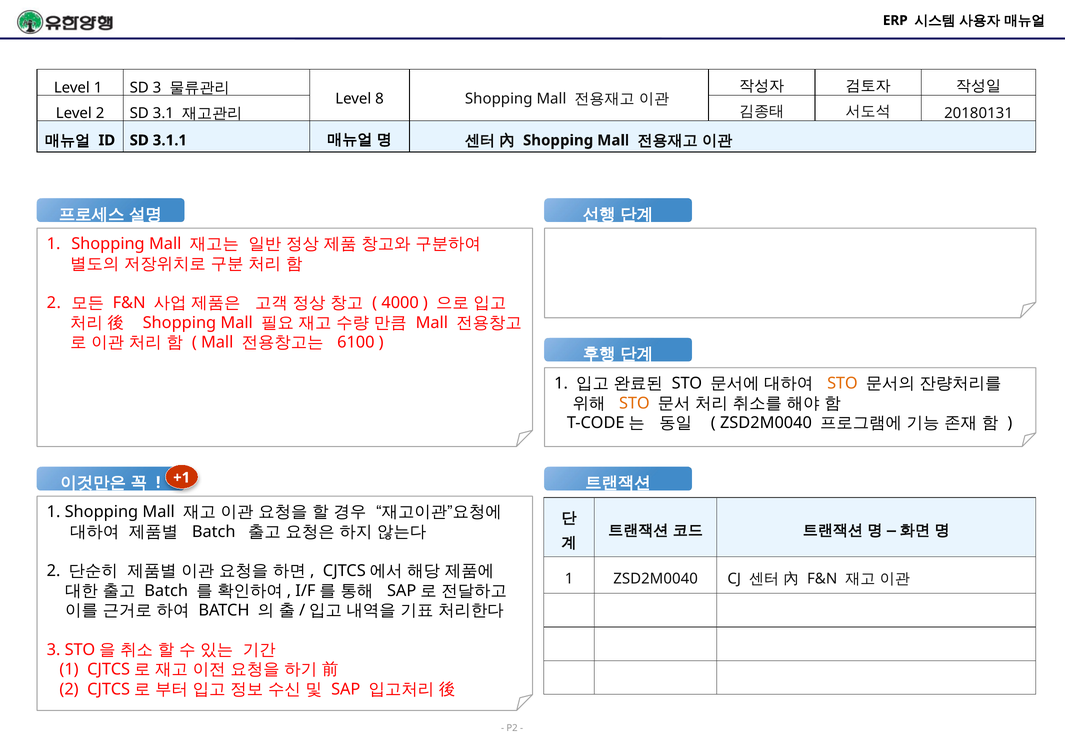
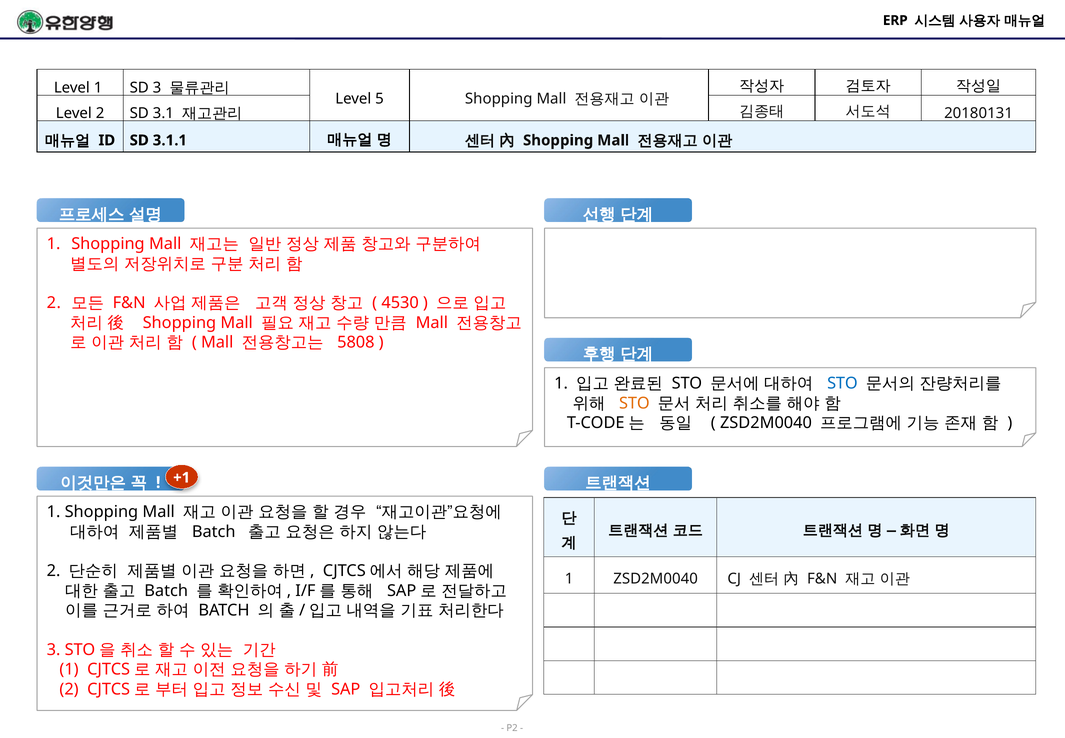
8: 8 -> 5 (380, 99)
4000: 4000 -> 4530 (400, 303)
6100: 6100 -> 5808 (356, 342)
STO colour: orange -> blue (842, 383)
